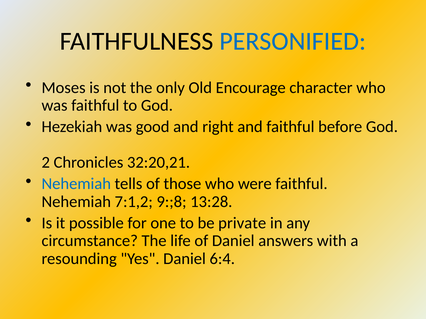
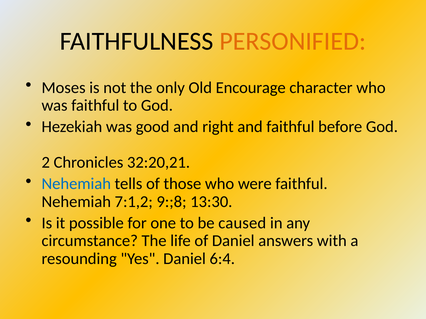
PERSONIFIED colour: blue -> orange (293, 41)
13:28: 13:28 -> 13:30 (211, 202)
private: private -> caused (242, 223)
